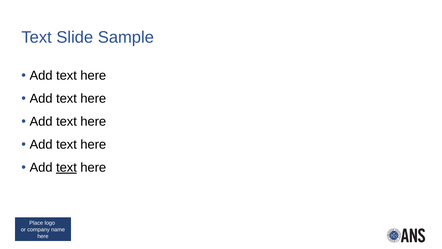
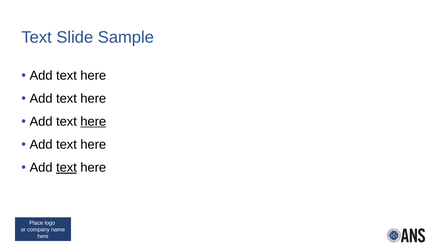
here underline: none -> present (93, 121)
